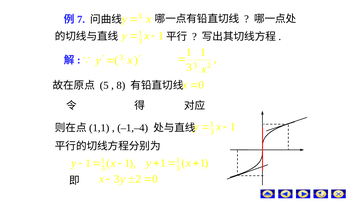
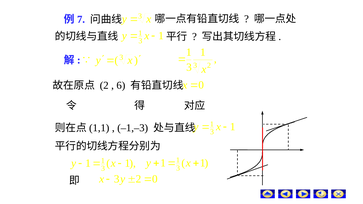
5: 5 -> 2 (104, 85)
8: 8 -> 6 (121, 85)
–1,–4: –1,–4 -> –1,–3 (133, 128)
